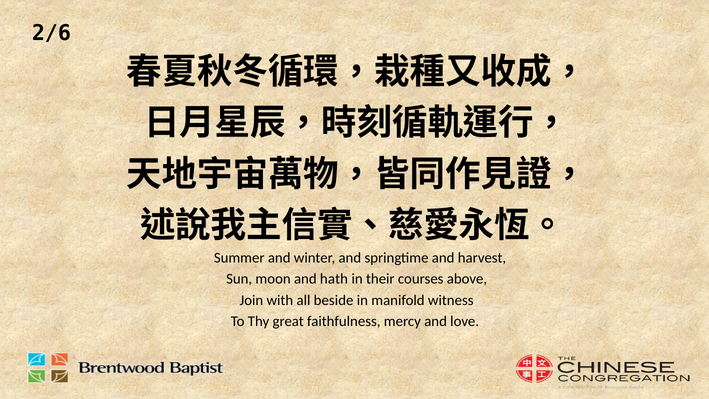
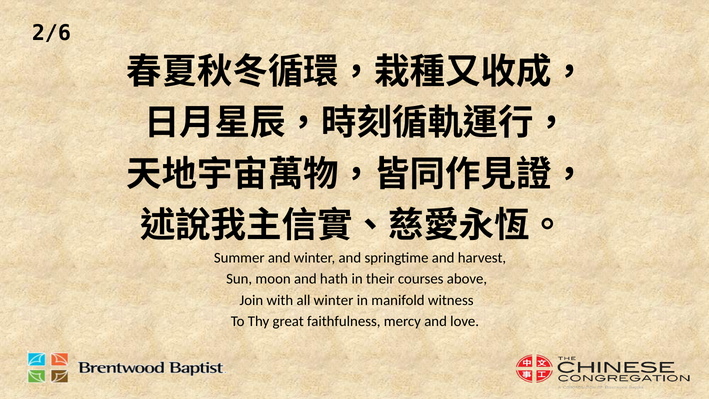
all beside: beside -> winter (334, 300)
